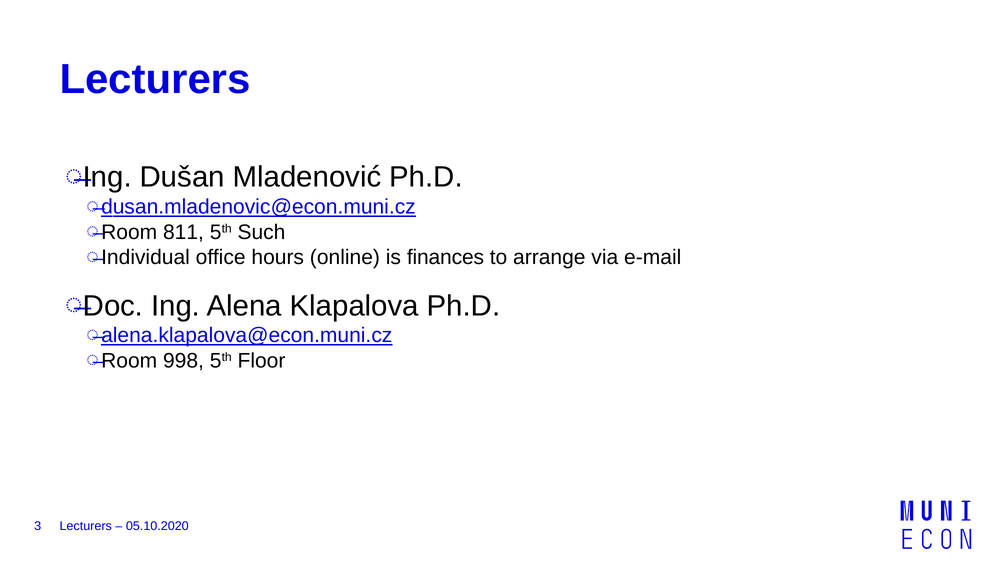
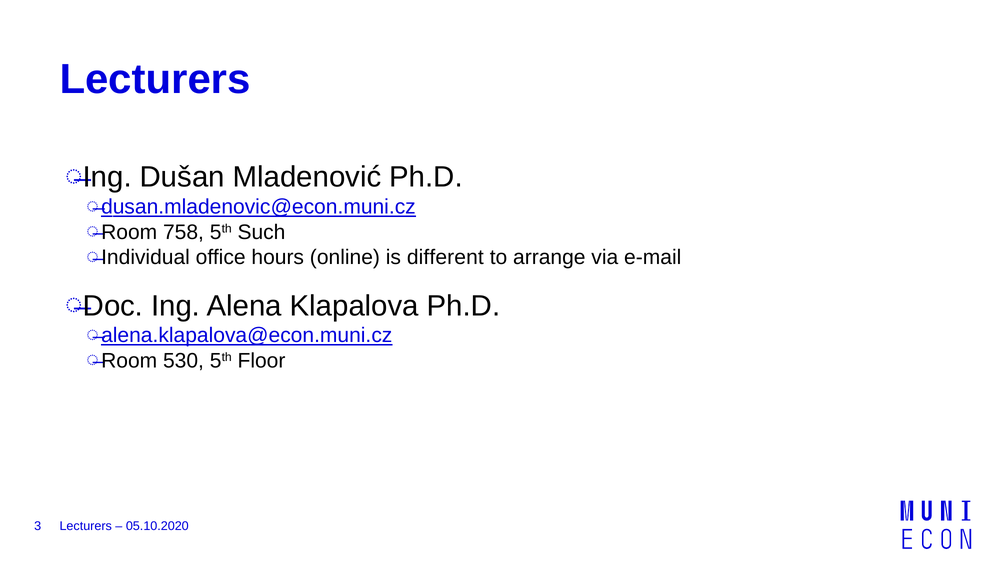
811: 811 -> 758 (183, 232)
finances: finances -> different (445, 257)
998: 998 -> 530 (183, 361)
